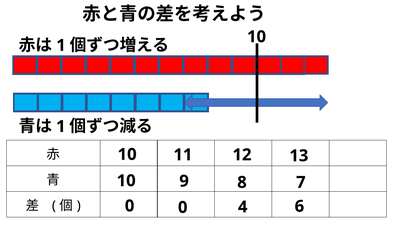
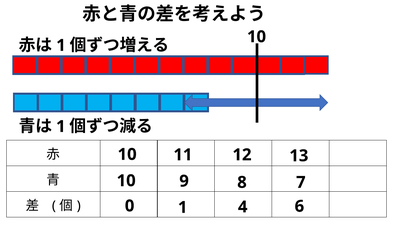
0 0: 0 -> 1 (183, 207)
